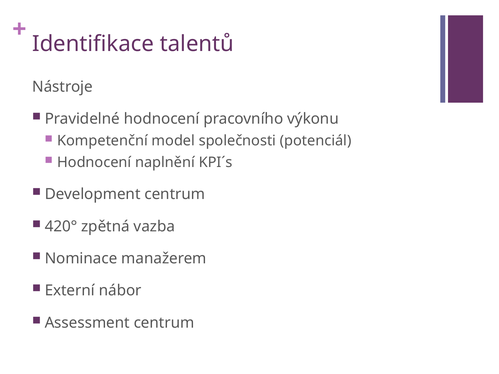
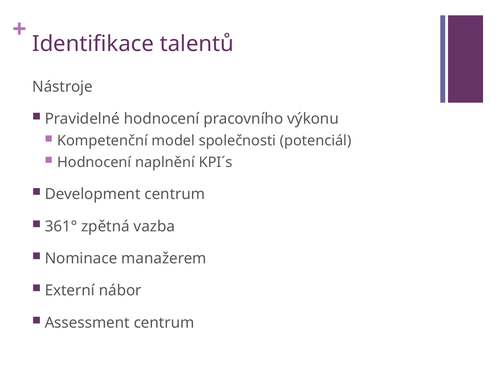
420°: 420° -> 361° (61, 226)
